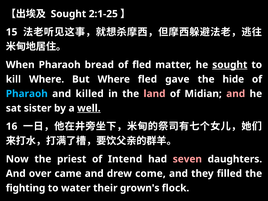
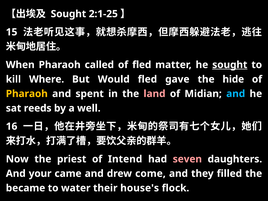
bread: bread -> called (99, 65)
But Where: Where -> Would (114, 79)
Pharaoh colour: light blue -> yellow (27, 94)
killed: killed -> spent (90, 94)
and colour: pink -> light blue (236, 94)
sister: sister -> reeds (38, 108)
well underline: present -> none (89, 108)
over: over -> your (40, 174)
fighting: fighting -> became (26, 188)
grown's: grown's -> house's (140, 188)
